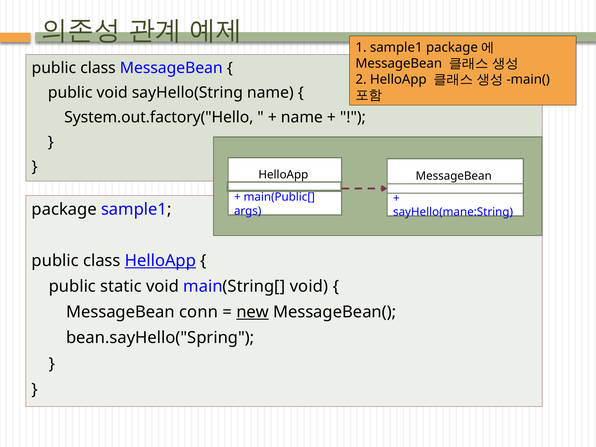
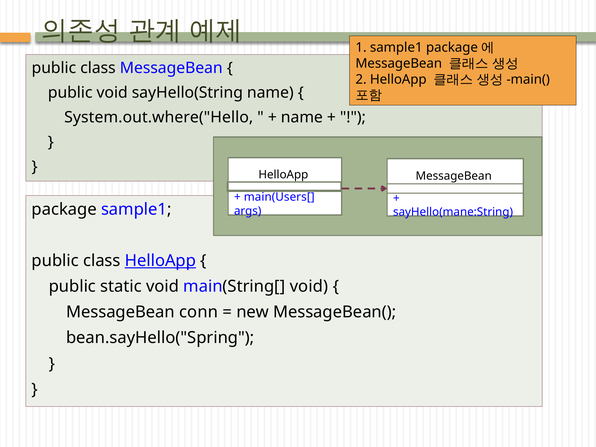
System.out.factory("Hello: System.out.factory("Hello -> System.out.where("Hello (159, 117)
main(Public[: main(Public[ -> main(Users[ (279, 197)
new underline: present -> none (253, 312)
